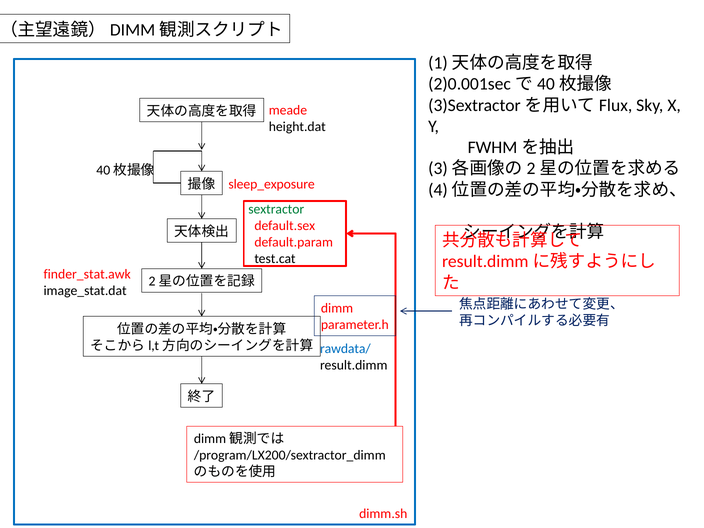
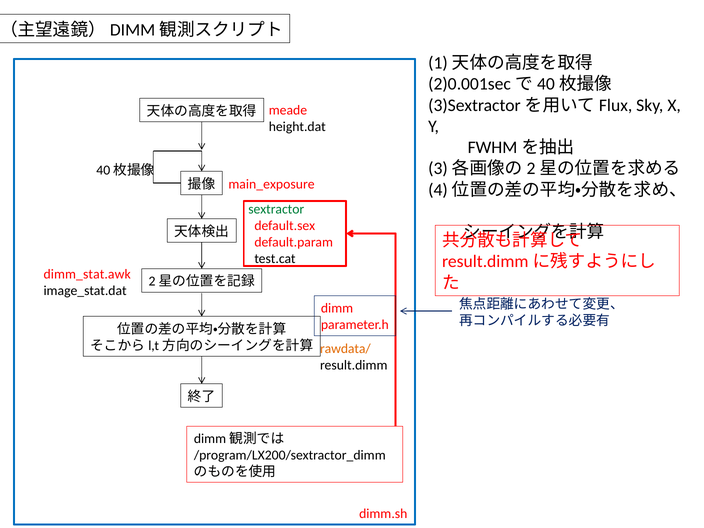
sleep_exposure: sleep_exposure -> main_exposure (272, 184)
finder_stat.awk: finder_stat.awk -> dimm_stat.awk (87, 274)
rawdata/ colour: blue -> orange (345, 349)
